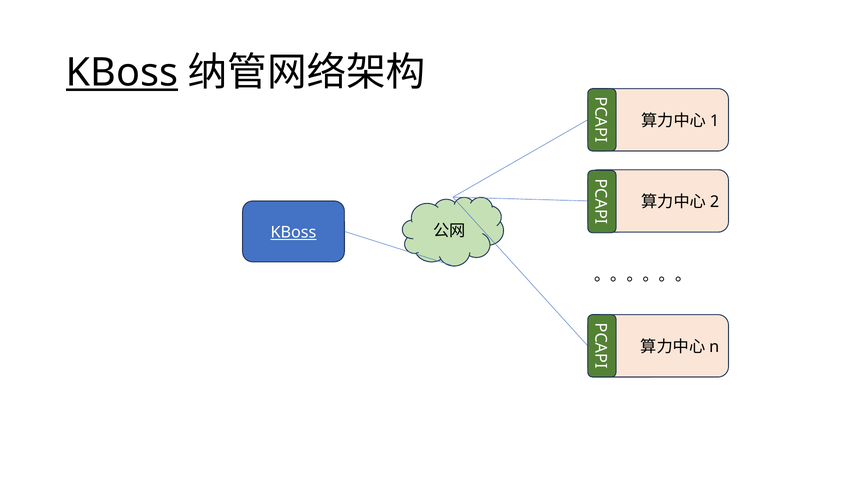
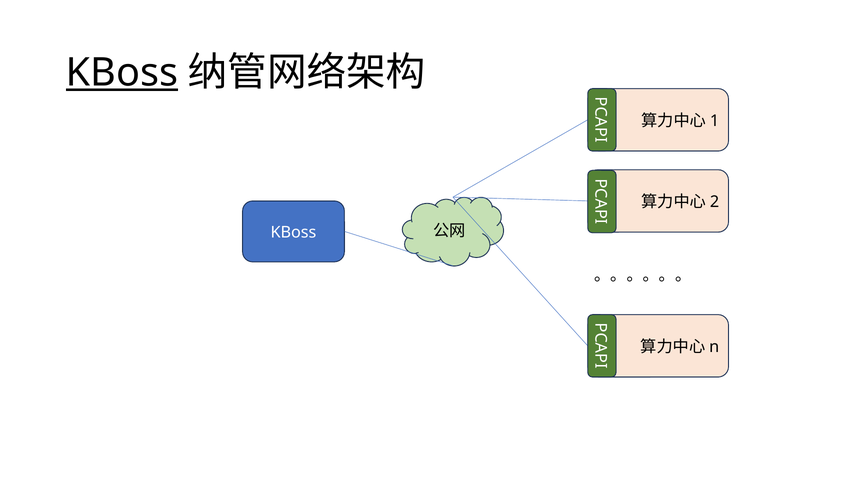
KBoss underline: present -> none (293, 233)
